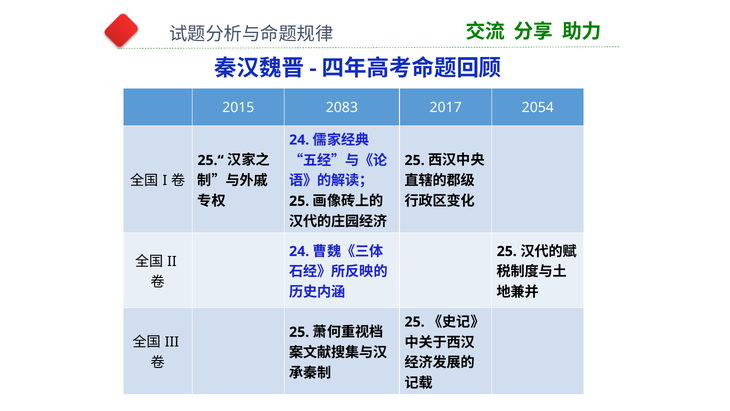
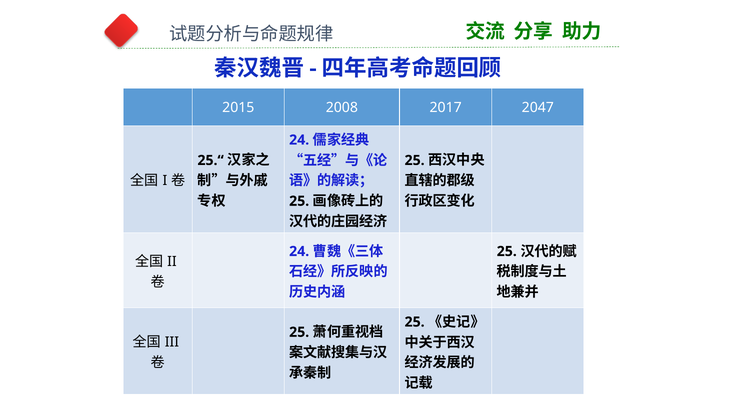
2083: 2083 -> 2008 (342, 108)
2054: 2054 -> 2047 (538, 108)
